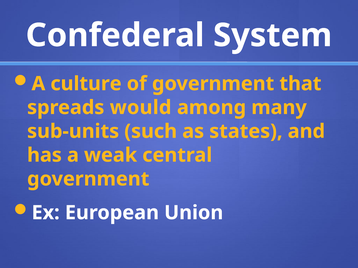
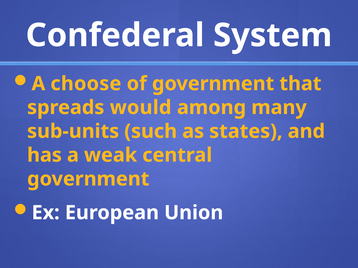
culture: culture -> choose (86, 84)
